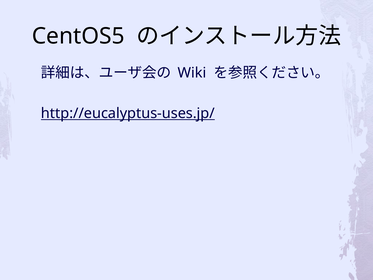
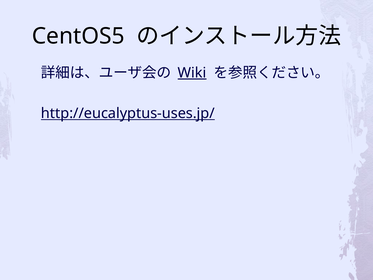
Wiki underline: none -> present (192, 73)
